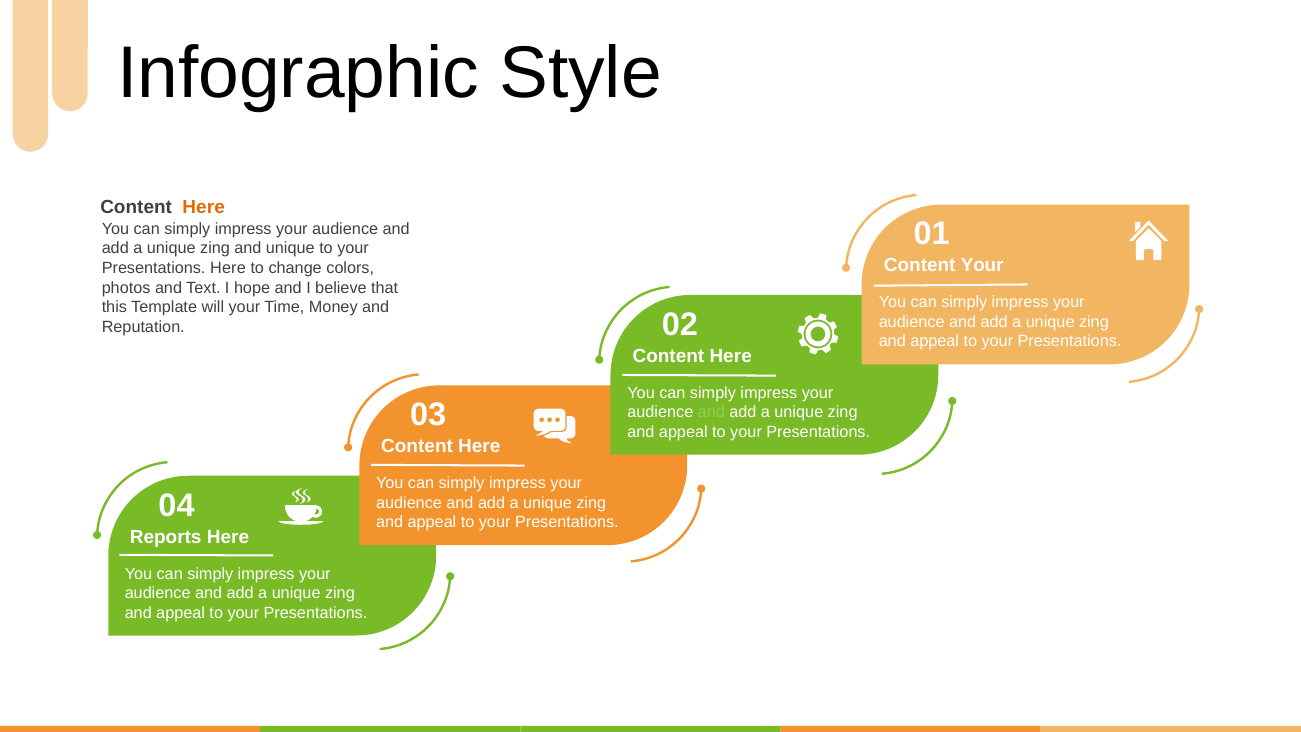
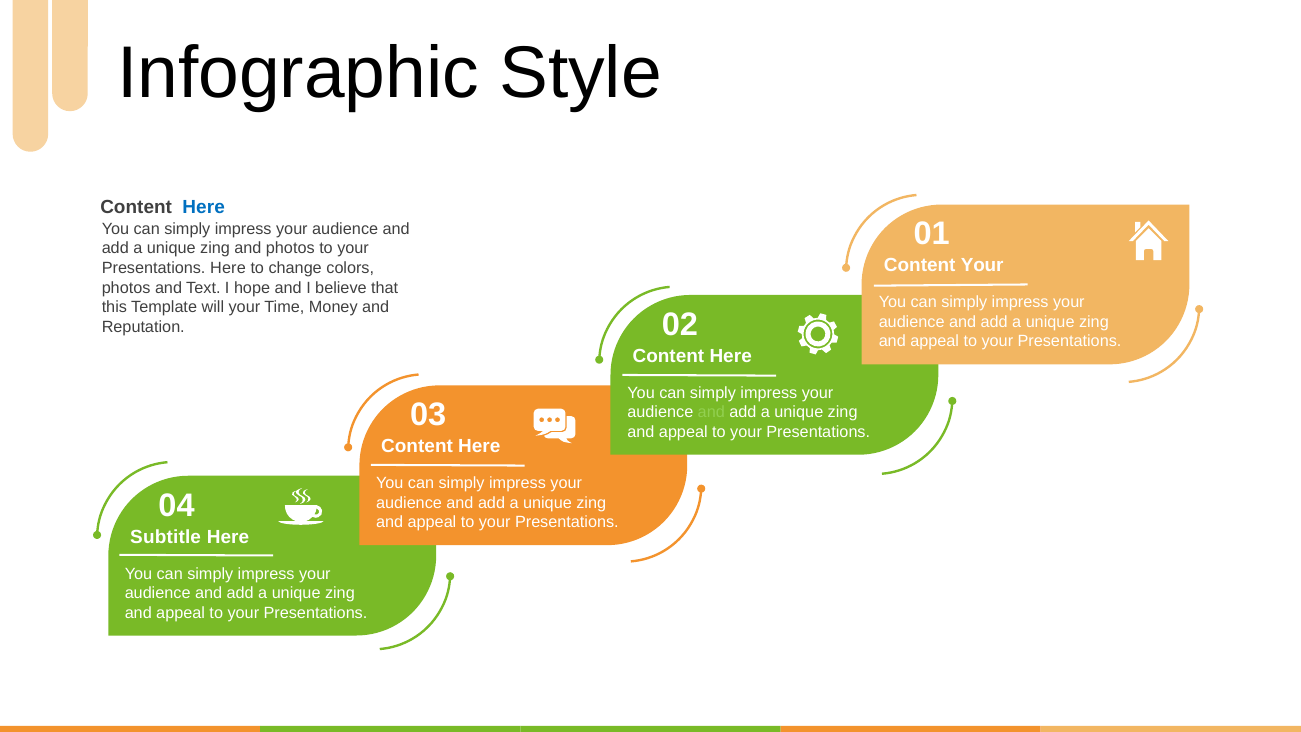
Here colour: orange -> blue (204, 207)
and unique: unique -> photos (290, 249)
Reports: Reports -> Subtitle (166, 537)
